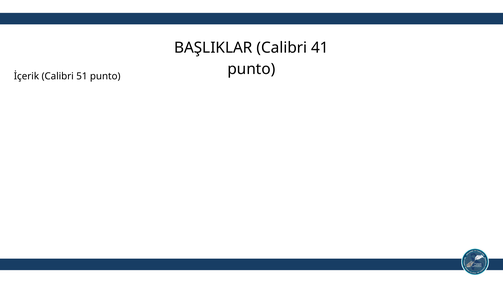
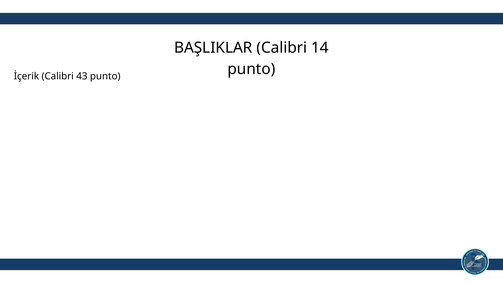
41: 41 -> 14 (320, 48)
51: 51 -> 43 (82, 76)
